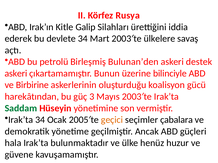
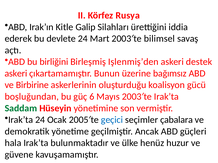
devlete 34: 34 -> 24 (83, 39)
ülkelere: ülkelere -> bilimsel (159, 39)
petrolü: petrolü -> birliğini (54, 62)
Bulunan’den: Bulunan’den -> Işlenmiş’den (133, 62)
bilinciyle: bilinciyle -> bağımsız (170, 74)
harekâtından: harekâtından -> boşluğundan (32, 97)
3: 3 -> 6 (92, 97)
Irak’ta 34: 34 -> 24 (40, 120)
geçici colour: orange -> blue (112, 120)
